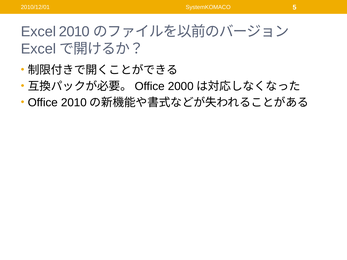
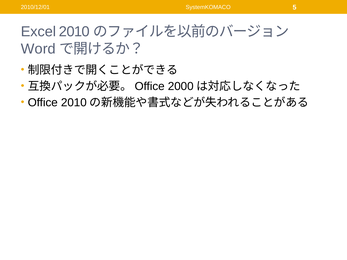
Excel: Excel -> Word (38, 49)
